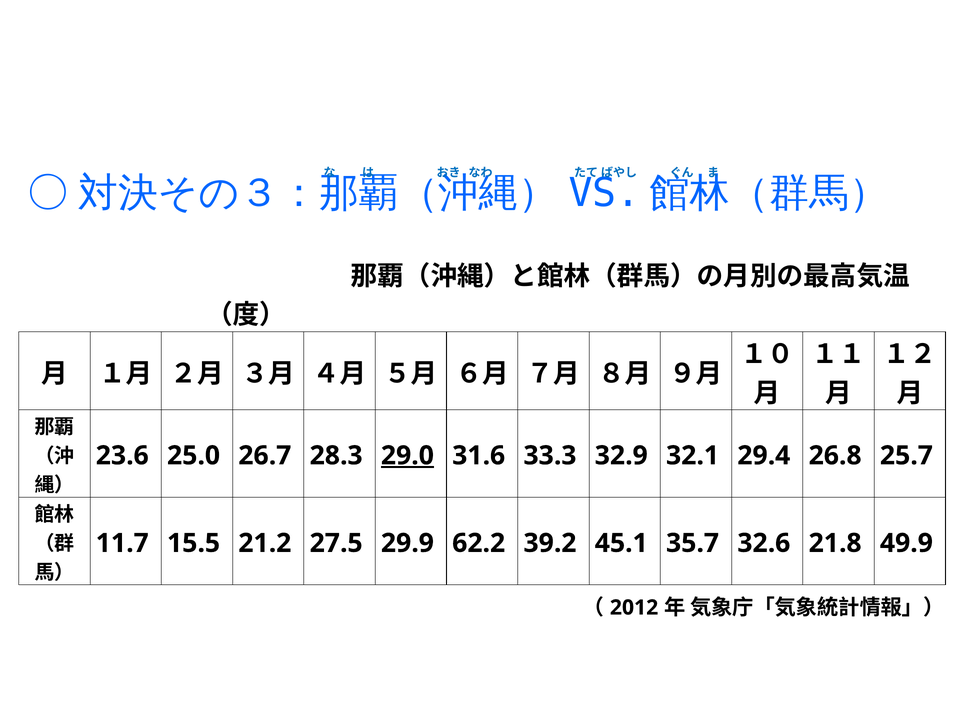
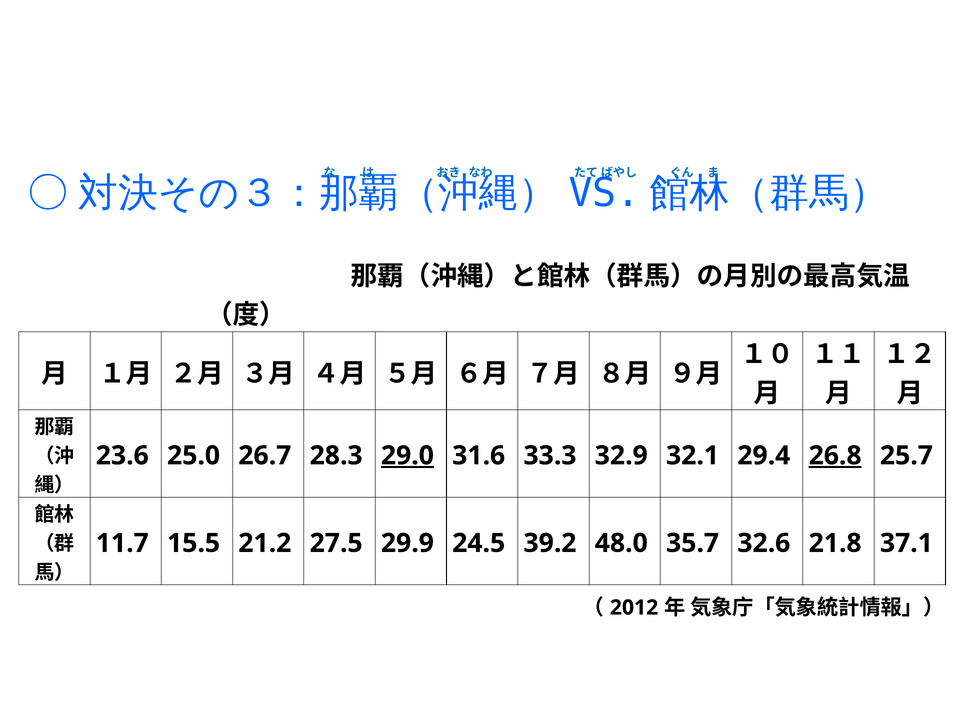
26.8 underline: none -> present (835, 455)
62.2: 62.2 -> 24.5 (479, 543)
45.1: 45.1 -> 48.0 (621, 543)
49.9: 49.9 -> 37.1 (906, 543)
